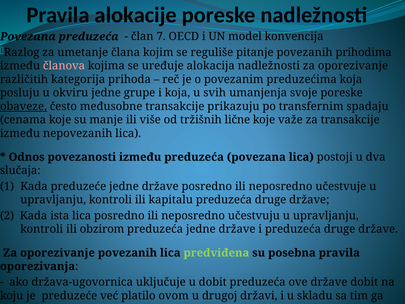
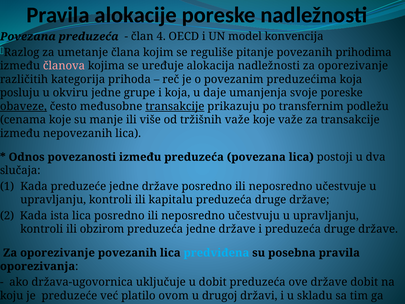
7: 7 -> 4 (161, 37)
svih: svih -> daje (215, 93)
transakcije underline: none -> present (175, 106)
spadaju: spadaju -> podležu (368, 106)
tržišnih lične: lične -> važe (237, 120)
predviđena colour: light green -> light blue (216, 253)
